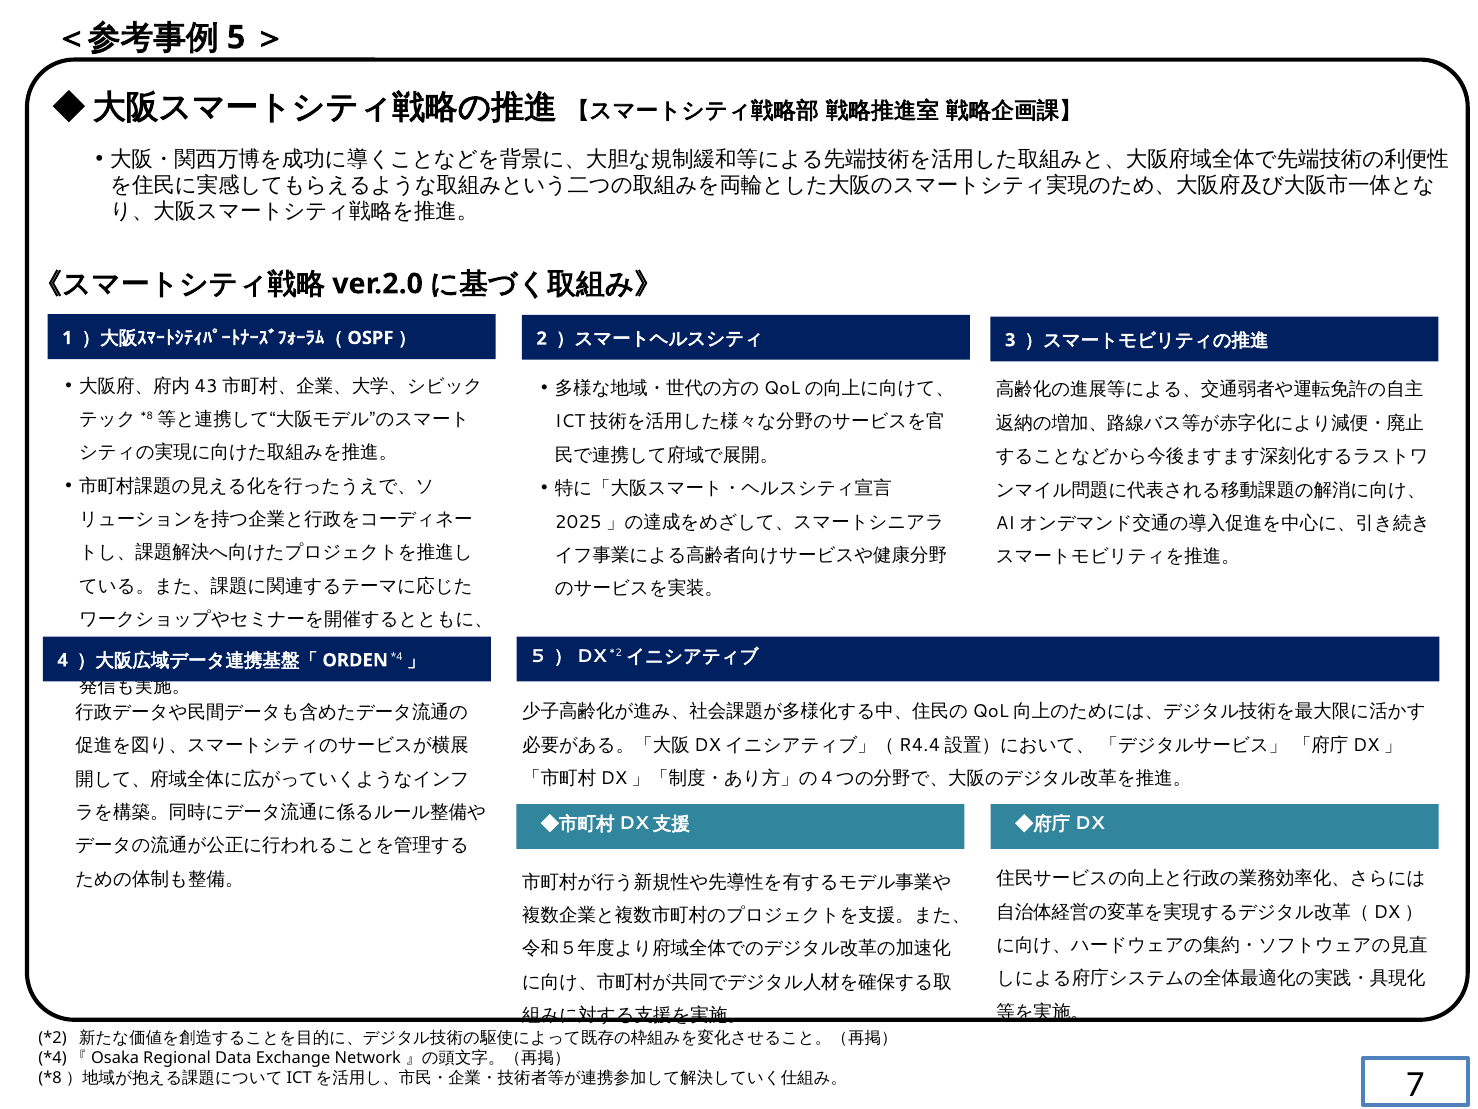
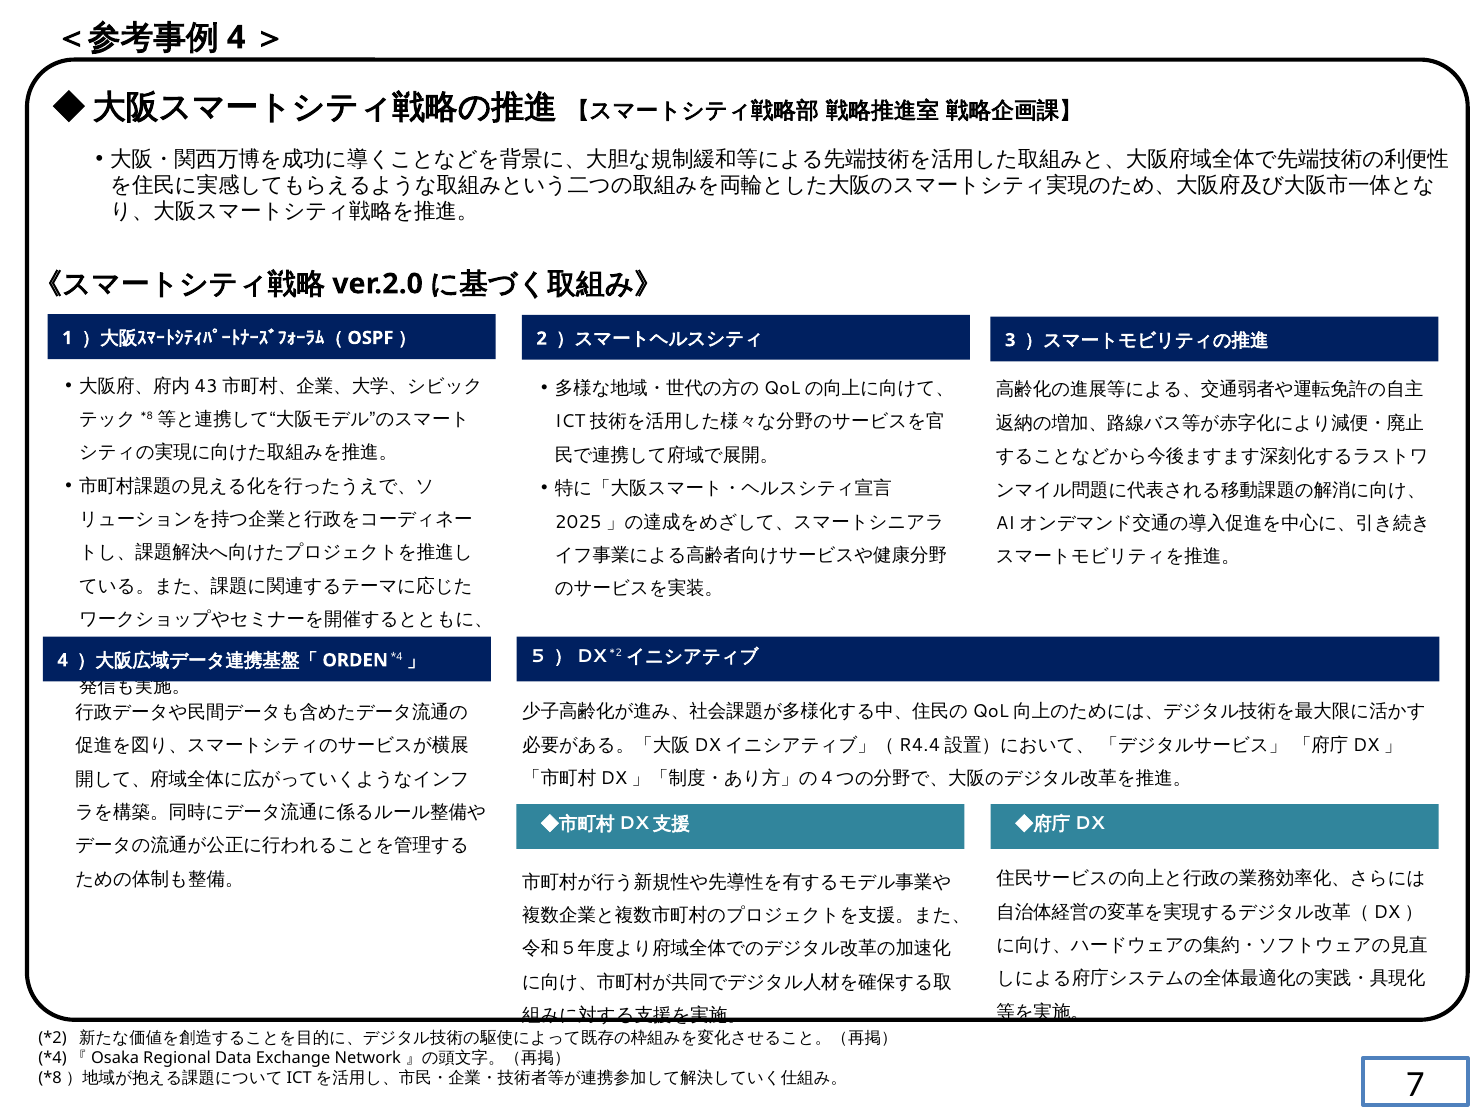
5: 5 -> 4 (236, 38)
